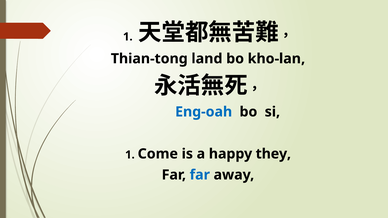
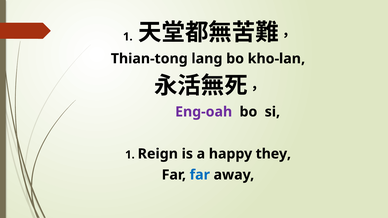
land: land -> lang (207, 59)
Eng-oah colour: blue -> purple (204, 112)
Come: Come -> Reign (158, 154)
